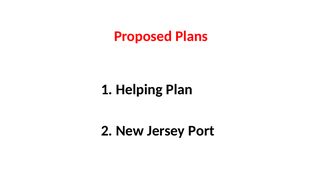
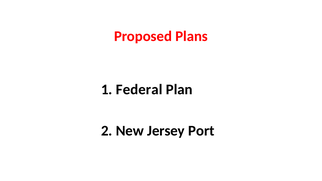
Helping: Helping -> Federal (139, 90)
